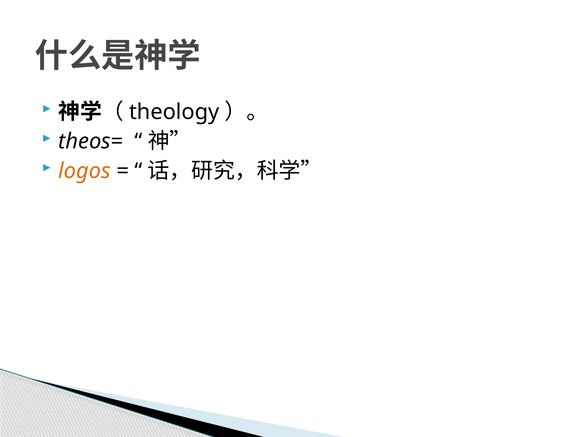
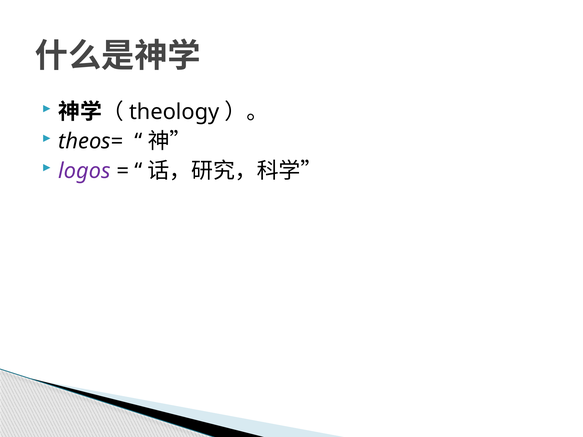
logos colour: orange -> purple (84, 171)
